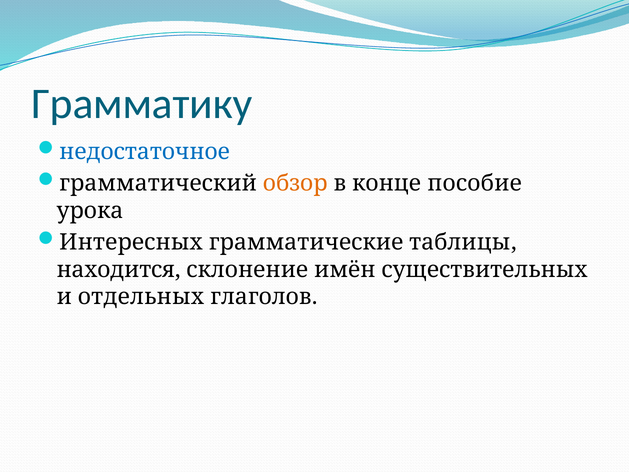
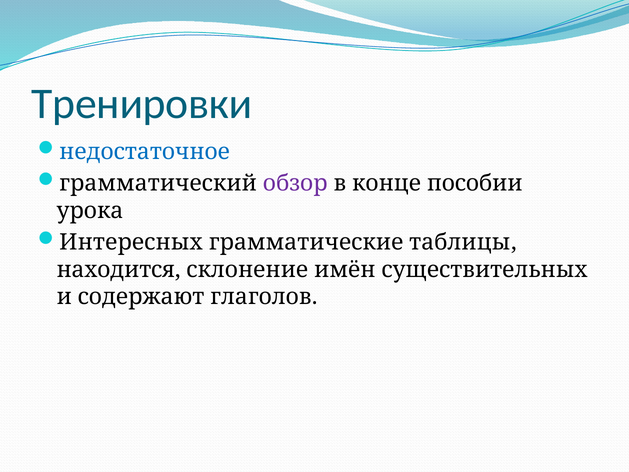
Грамматику: Грамматику -> Тренировки (142, 104)
обзор colour: orange -> purple (295, 183)
пособие: пособие -> пособии (475, 183)
отдельных: отдельных -> содержают (141, 297)
